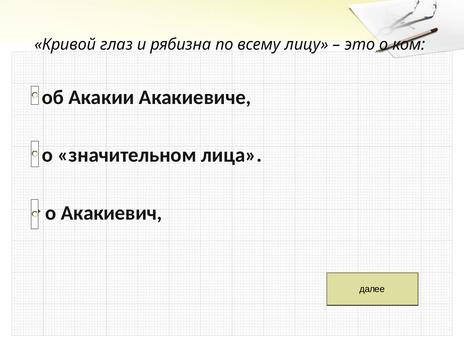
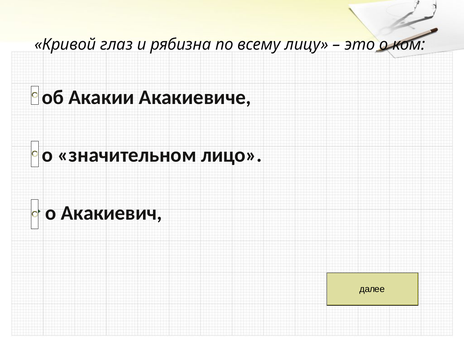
лица: лица -> лицо (232, 155)
